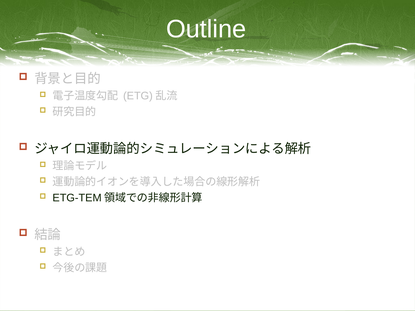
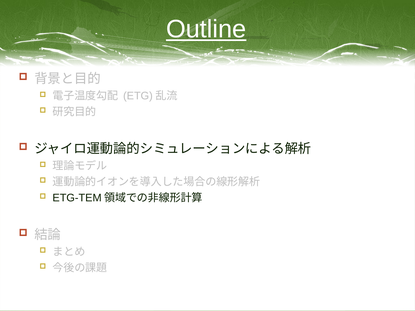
Outline underline: none -> present (206, 29)
